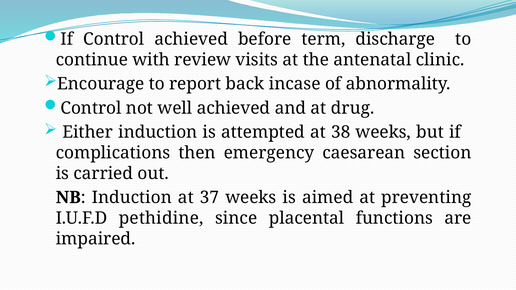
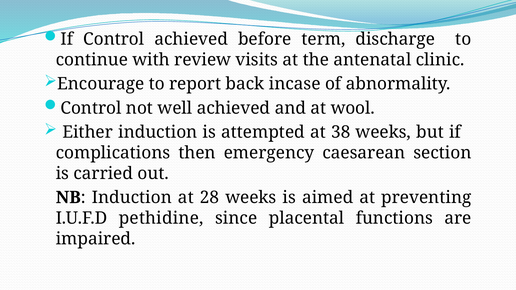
drug: drug -> wool (353, 108)
37: 37 -> 28 (210, 198)
